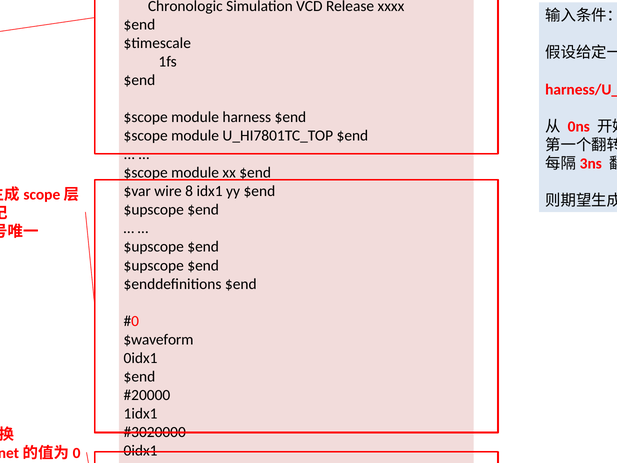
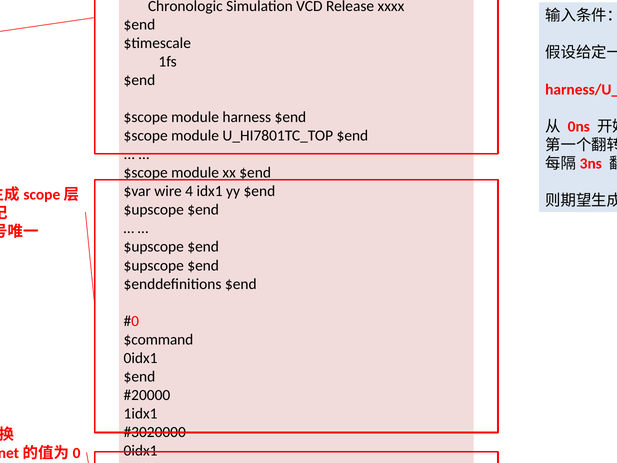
8: 8 -> 4 (189, 191)
$waveform: $waveform -> $command (158, 339)
